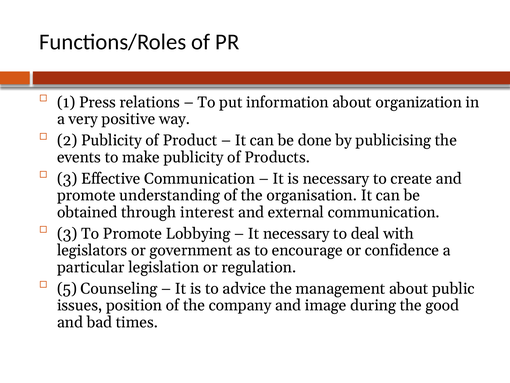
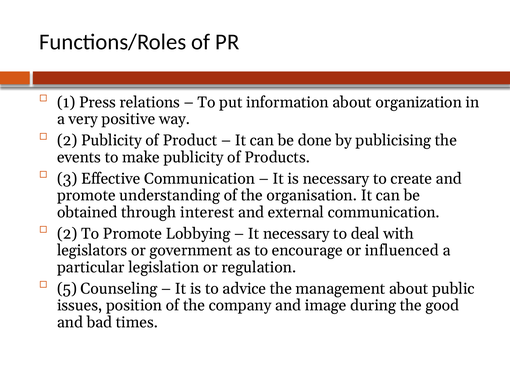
3: 3 -> 2 (67, 233)
confidence: confidence -> influenced (402, 250)
